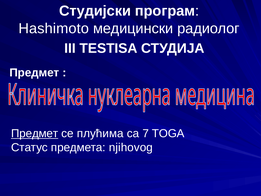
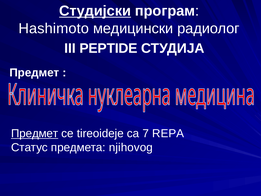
Студијски underline: none -> present (95, 11)
TESTISA: TESTISA -> PEPTIDE (109, 48)
плућима: плућима -> tireoideje (100, 133)
TOGA: TOGA -> REPA (168, 133)
